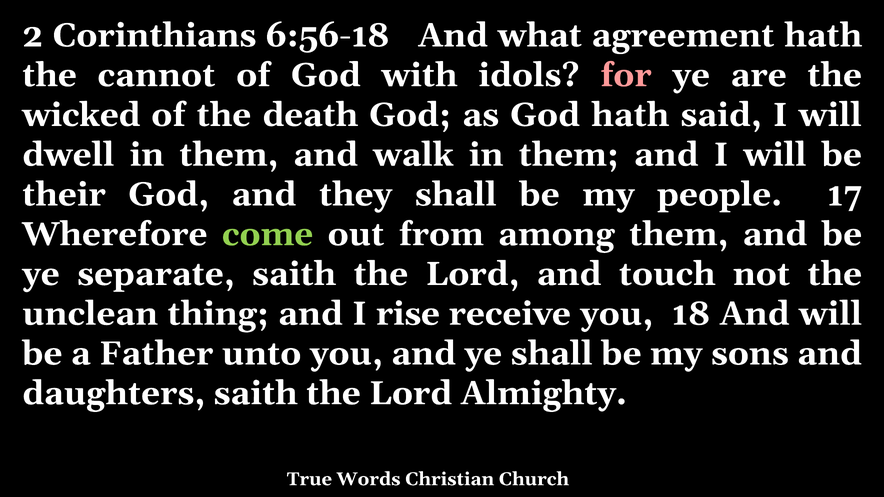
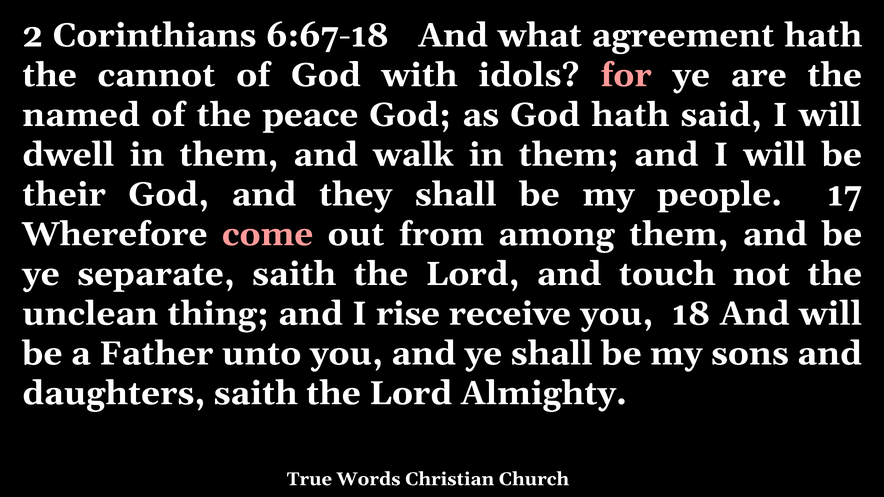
6:56-18: 6:56-18 -> 6:67-18 (328, 35)
wicked: wicked -> named (81, 115)
death: death -> peace (310, 115)
come colour: light green -> pink (268, 234)
